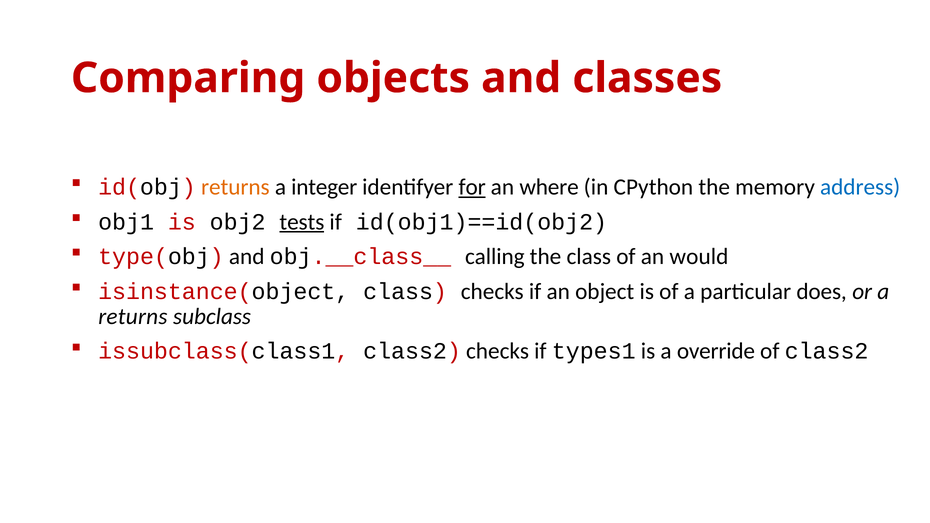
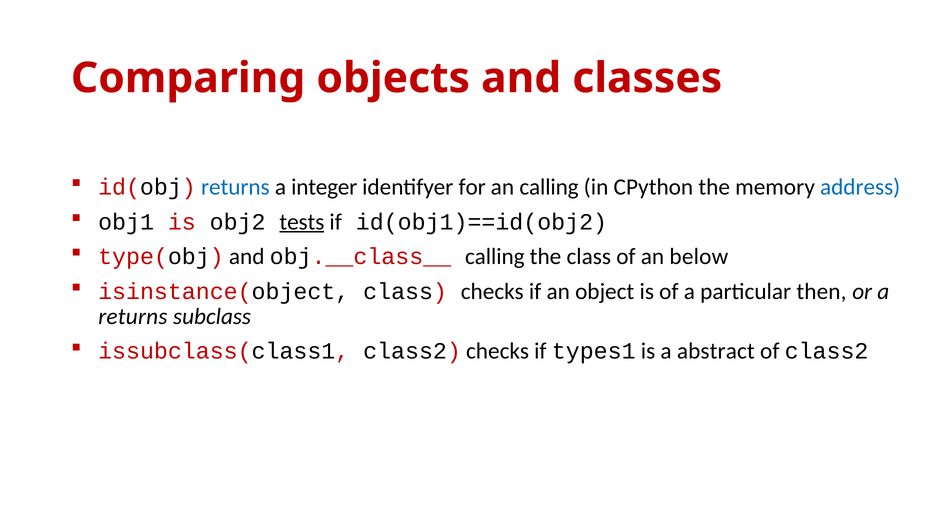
returns colour: orange -> blue (235, 187)
for underline: present -> none (472, 187)
an where: where -> calling (549, 187)
would: would -> below (699, 257)
does: does -> then (821, 292)
override: override -> abstract (716, 351)
